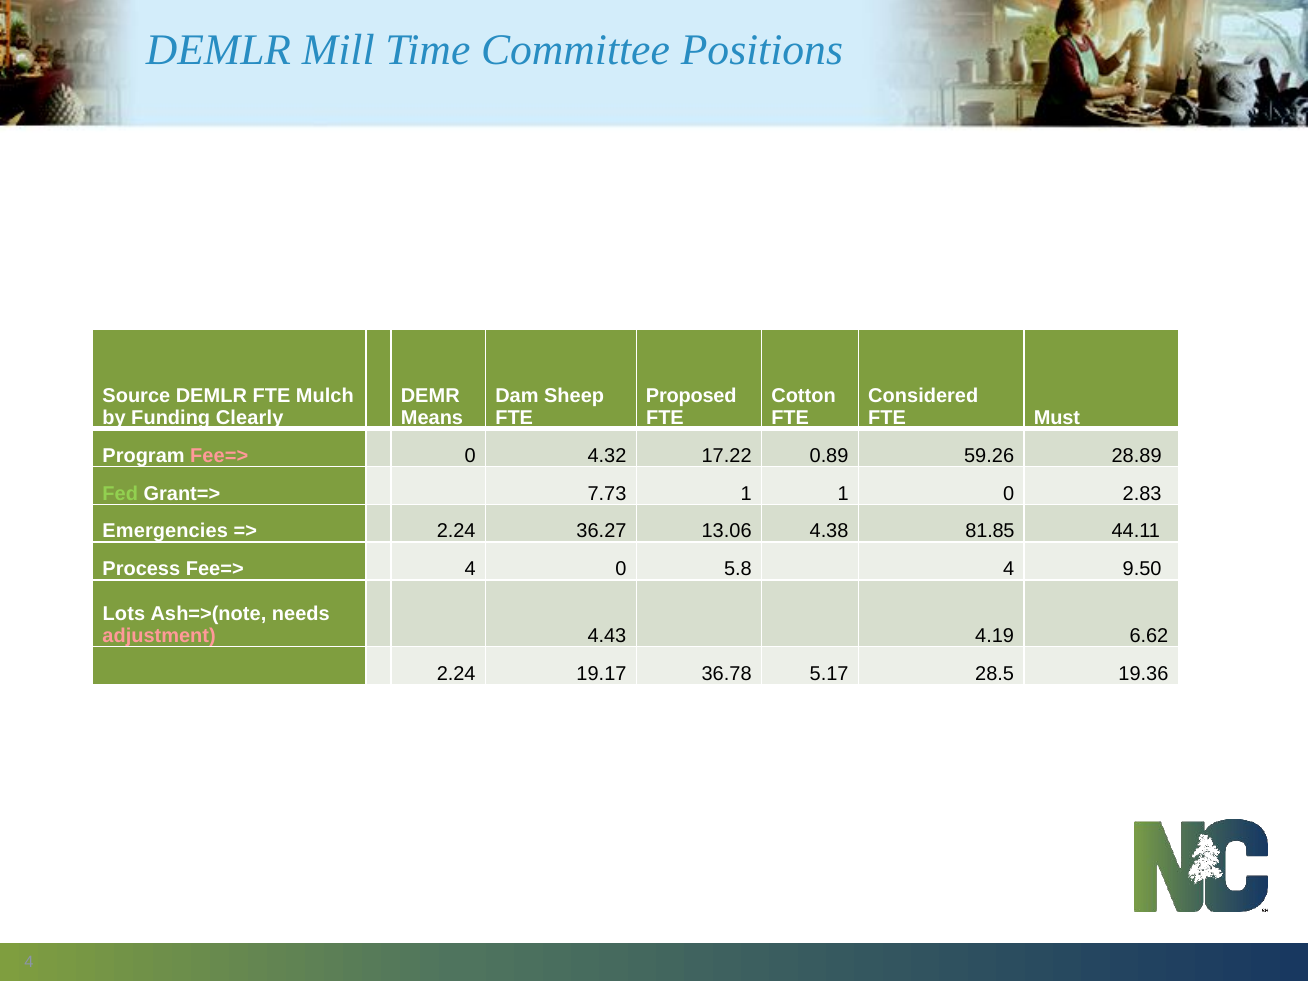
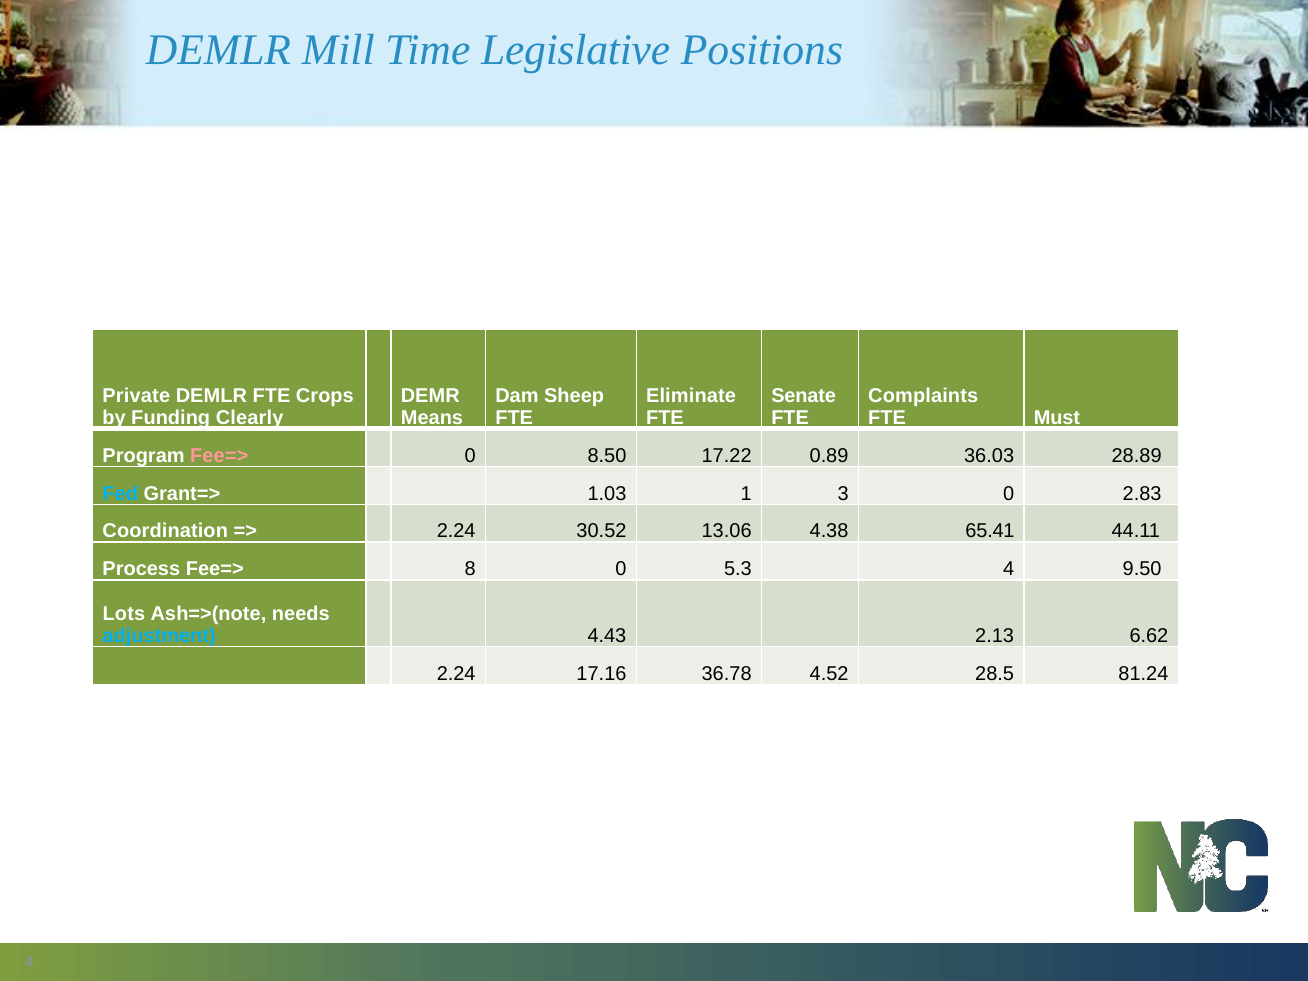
Committee: Committee -> Legislative (576, 50)
Source: Source -> Private (136, 396)
Mulch: Mulch -> Crops (325, 396)
Proposed: Proposed -> Eliminate (691, 396)
Cotton: Cotton -> Senate (804, 396)
Considered: Considered -> Complaints (923, 396)
4.32: 4.32 -> 8.50 (607, 456)
59.26: 59.26 -> 36.03 (989, 456)
Fed colour: light green -> light blue (120, 494)
7.73: 7.73 -> 1.03 (607, 494)
1 1: 1 -> 3 (843, 494)
Emergencies: Emergencies -> Coordination (165, 531)
36.27: 36.27 -> 30.52 (601, 531)
81.85: 81.85 -> 65.41 (990, 531)
Fee=> 4: 4 -> 8 (470, 569)
5.8: 5.8 -> 5.3 (738, 569)
adjustment colour: pink -> light blue (159, 636)
4.19: 4.19 -> 2.13 (995, 636)
19.17: 19.17 -> 17.16 (601, 674)
5.17: 5.17 -> 4.52 (829, 674)
19.36: 19.36 -> 81.24 (1143, 674)
